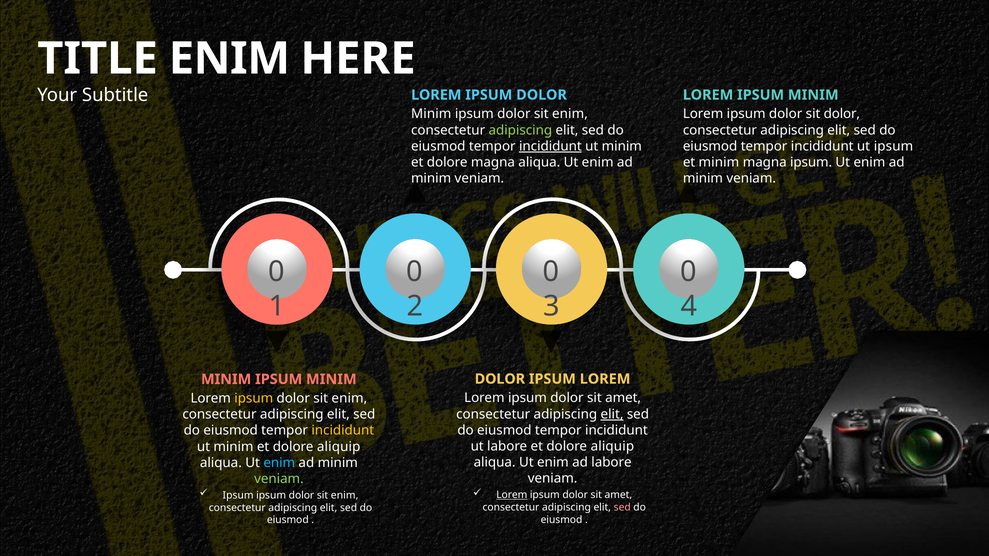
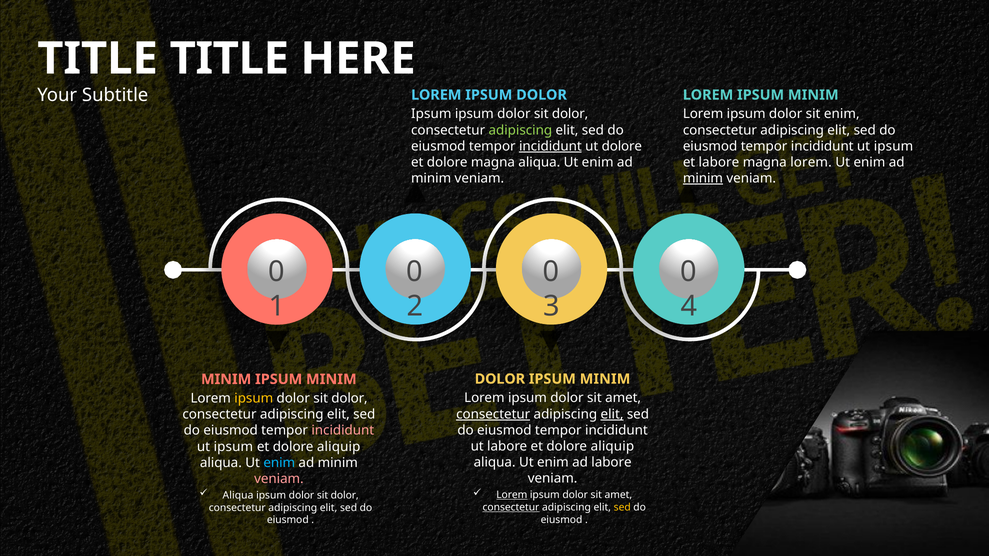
ENIM: ENIM -> TITLE (229, 59)
Minim: Minim -> Ipsum (431, 114)
enim: enim -> dolor (570, 114)
sit dolor: dolor -> enim (842, 114)
minim: minim -> dolore (622, 146)
et minim: minim -> labore (719, 162)
magna ipsum: ipsum -> lorem (811, 162)
minim underline: none -> present (703, 178)
LOREM: LOREM -> MINIM (605, 379)
enim: enim -> dolor (350, 399)
consectetur underline: none -> present (493, 414)
incididunt colour: yellow -> pink (343, 431)
minim: minim -> ipsum (233, 447)
veniam colour: light green -> pink (279, 479)
Ipsum: Ipsum -> Aliqua (238, 496)
enim: enim -> dolor (345, 496)
consectetur underline: none -> present (511, 508)
sed colour: pink -> yellow (622, 508)
